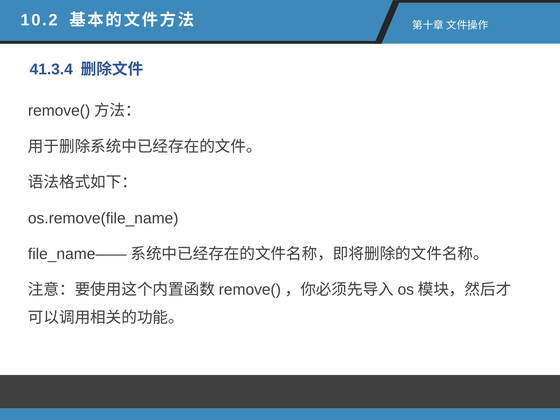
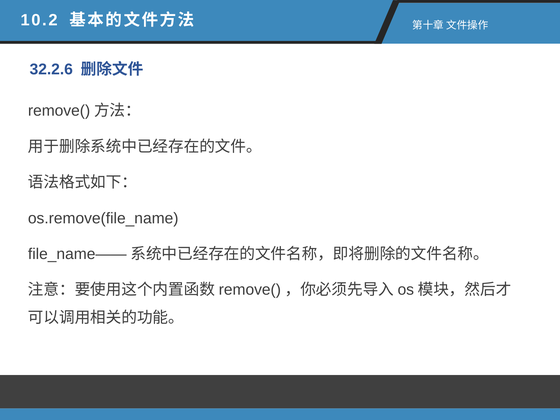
41.3.4: 41.3.4 -> 32.2.6 (51, 69)
